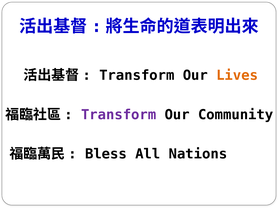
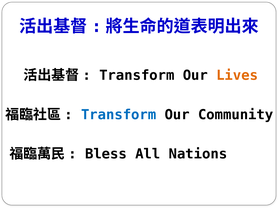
Transform colour: purple -> blue (119, 115)
